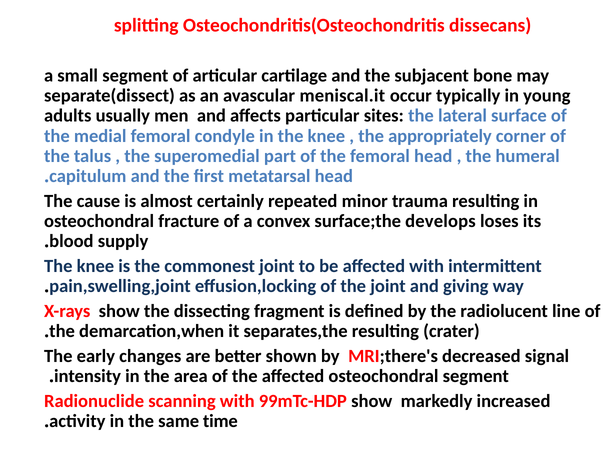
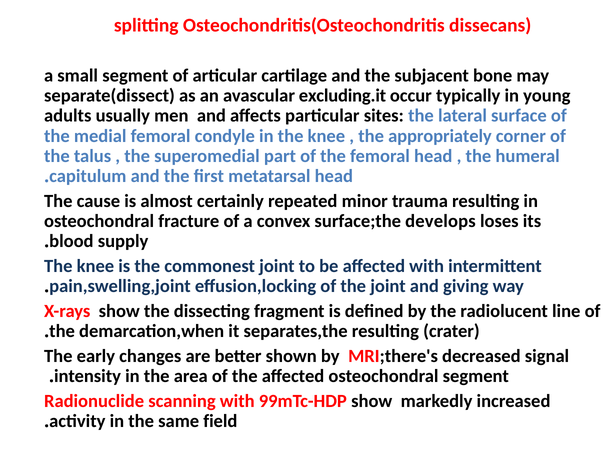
meniscal.it: meniscal.it -> excluding.it (343, 96)
time: time -> field (220, 421)
